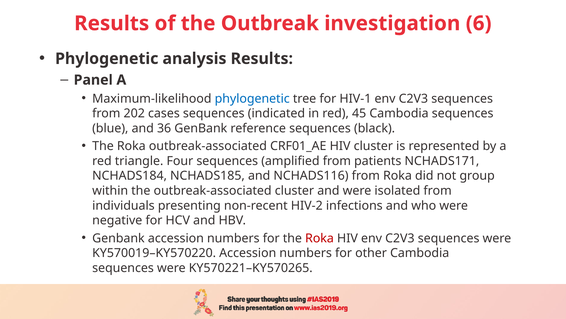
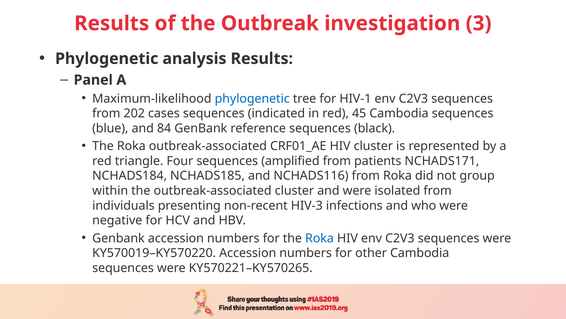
6: 6 -> 3 (479, 23)
36: 36 -> 84 (164, 128)
HIV-2: HIV-2 -> HIV-3 (307, 205)
Roka colour: red -> blue (320, 238)
